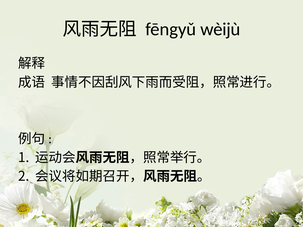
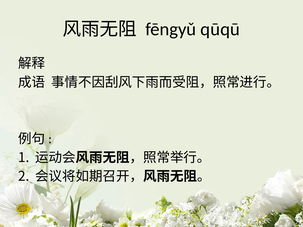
wèijù: wèijù -> qūqū (220, 29)
